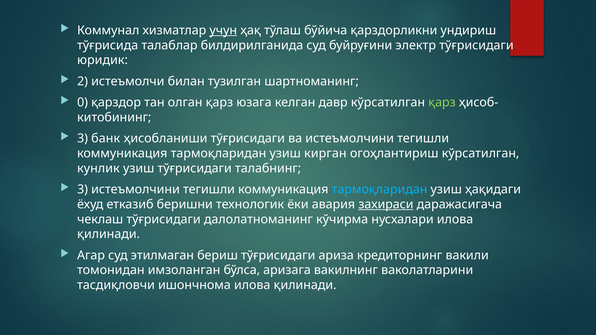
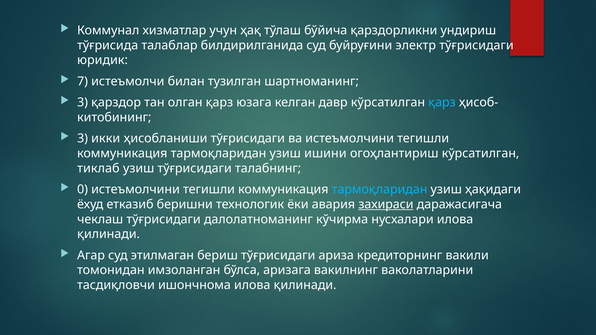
учун underline: present -> none (223, 30)
2: 2 -> 7 (83, 81)
0: 0 -> 3 (83, 103)
қарз colour: light green -> light blue (442, 103)
банк: банк -> икки (106, 139)
кирган: кирган -> ишини (325, 153)
кунлик: кунлик -> тиклаб (98, 168)
3: 3 -> 0 (83, 190)
